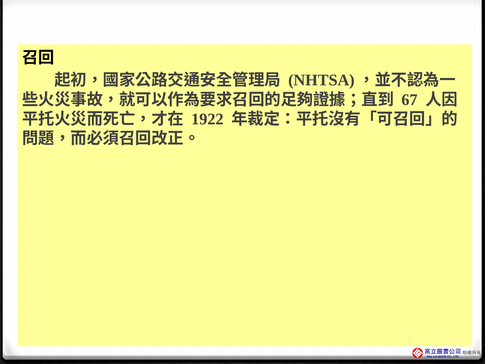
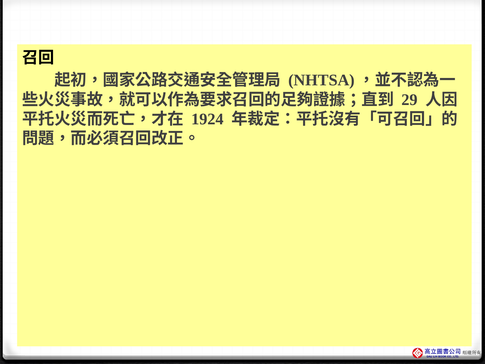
67: 67 -> 29 (409, 100)
1922: 1922 -> 1924 (207, 119)
